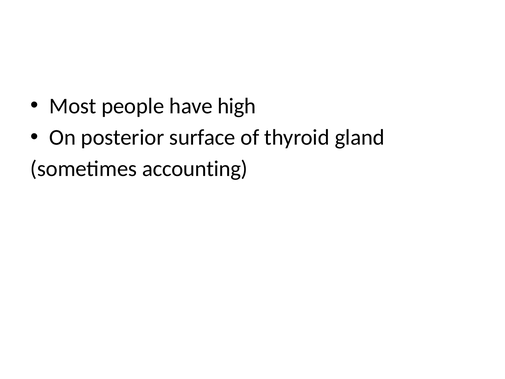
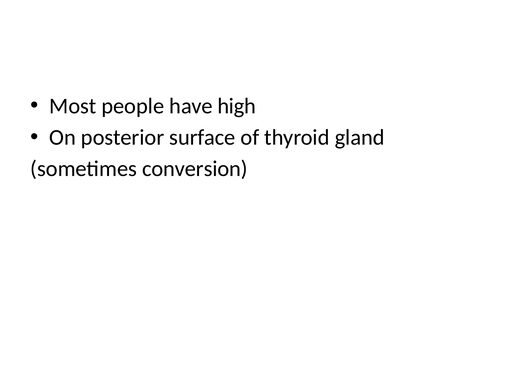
accounting: accounting -> conversion (195, 169)
